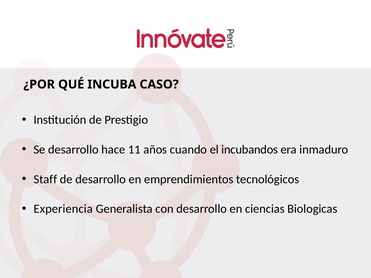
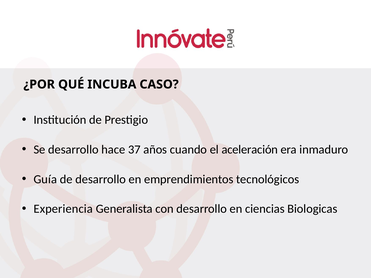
11: 11 -> 37 (134, 150)
incubandos: incubandos -> aceleración (250, 150)
Staff: Staff -> Guía (45, 179)
